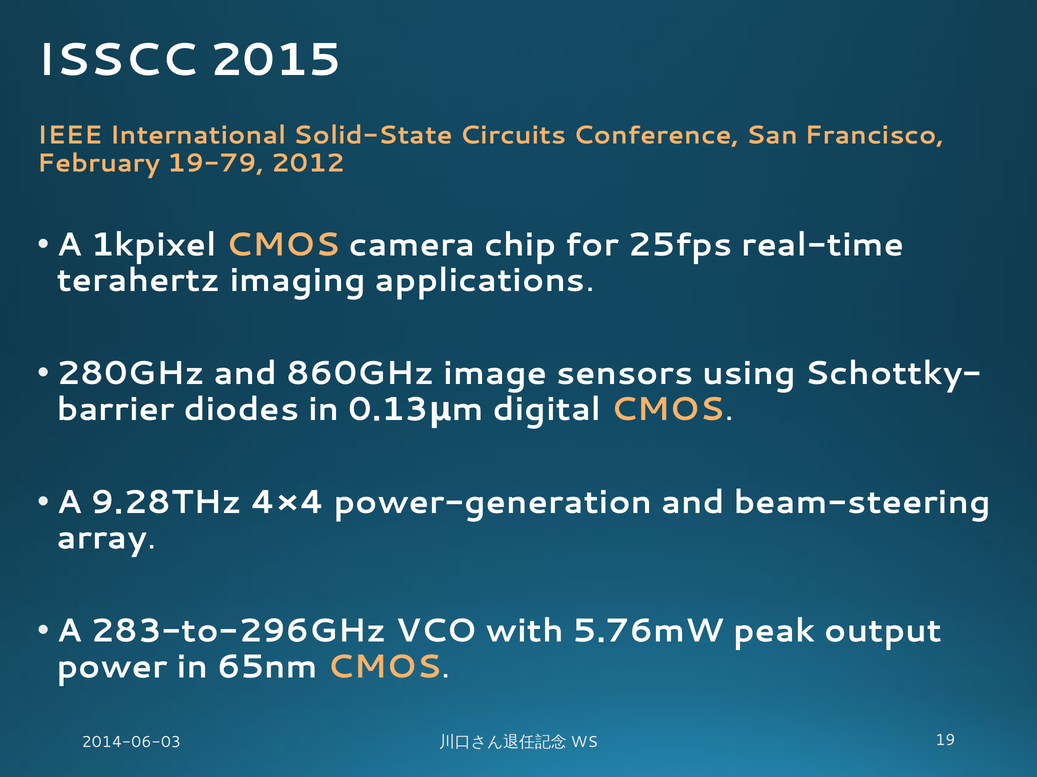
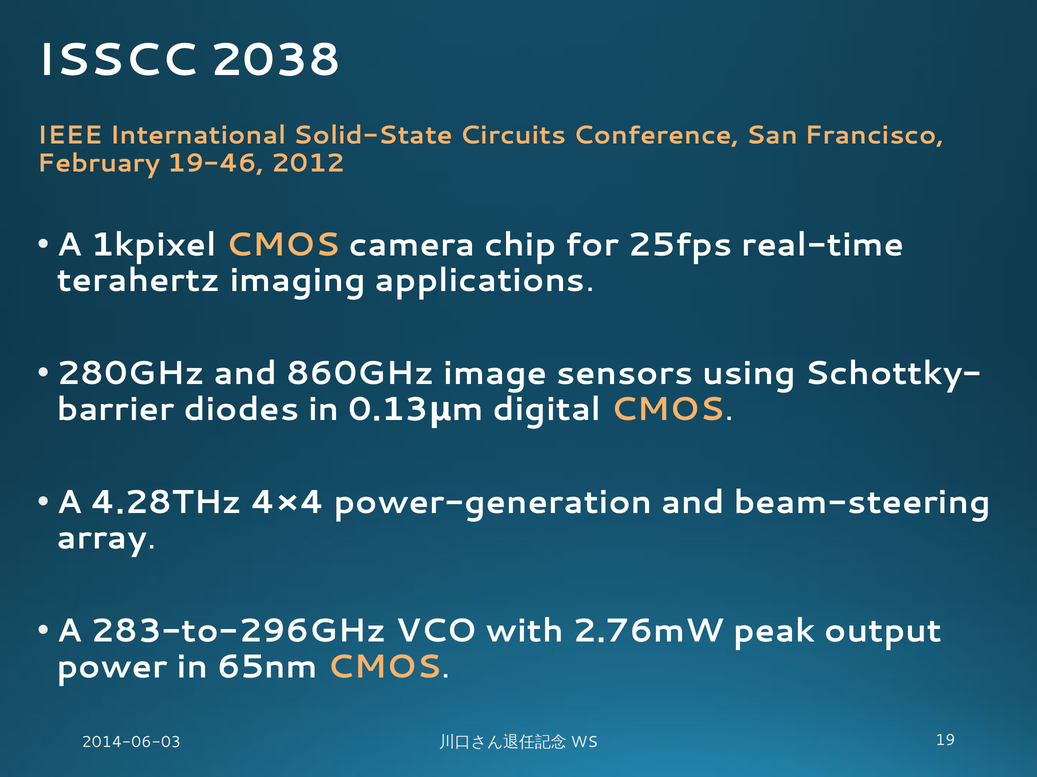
2015: 2015 -> 2038 (275, 60)
19-79: 19-79 -> 19-46 (216, 164)
9.28THz: 9.28THz -> 4.28THz (166, 503)
5.76mW: 5.76mW -> 2.76mW (649, 632)
